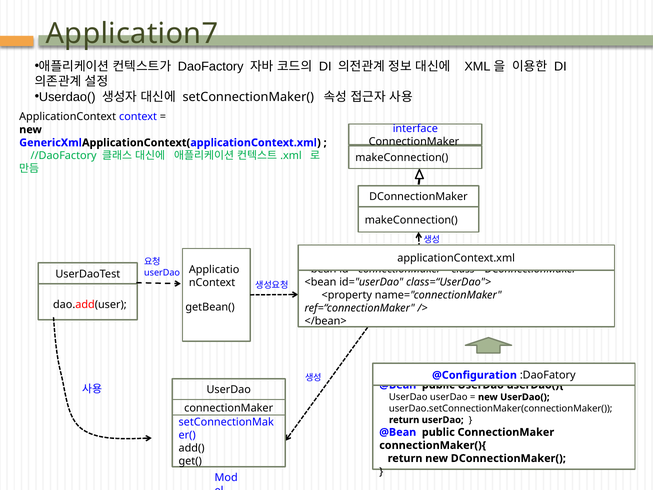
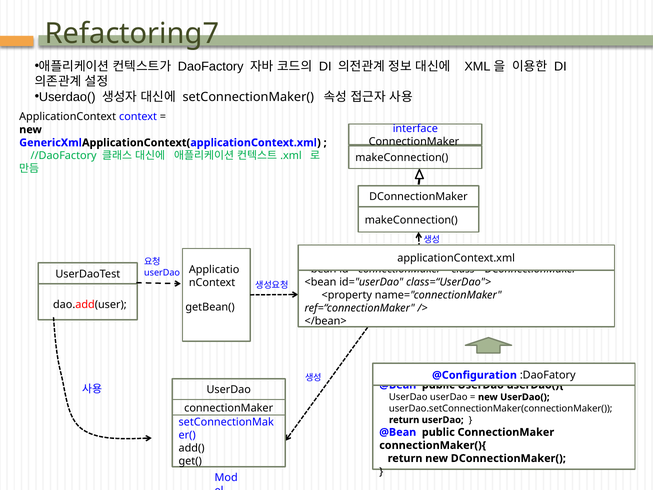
Application7: Application7 -> Refactoring7 (132, 34)
